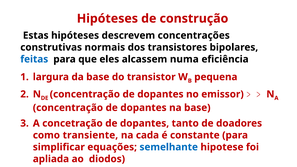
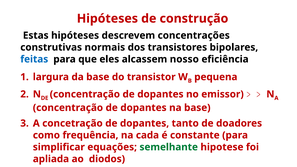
numa: numa -> nosso (184, 59)
transiente: transiente -> frequência (90, 135)
semelhante colour: blue -> green (169, 147)
